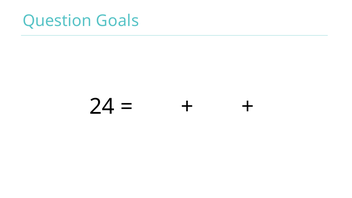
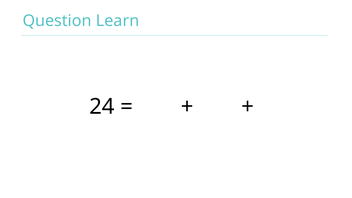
Goals: Goals -> Learn (118, 21)
